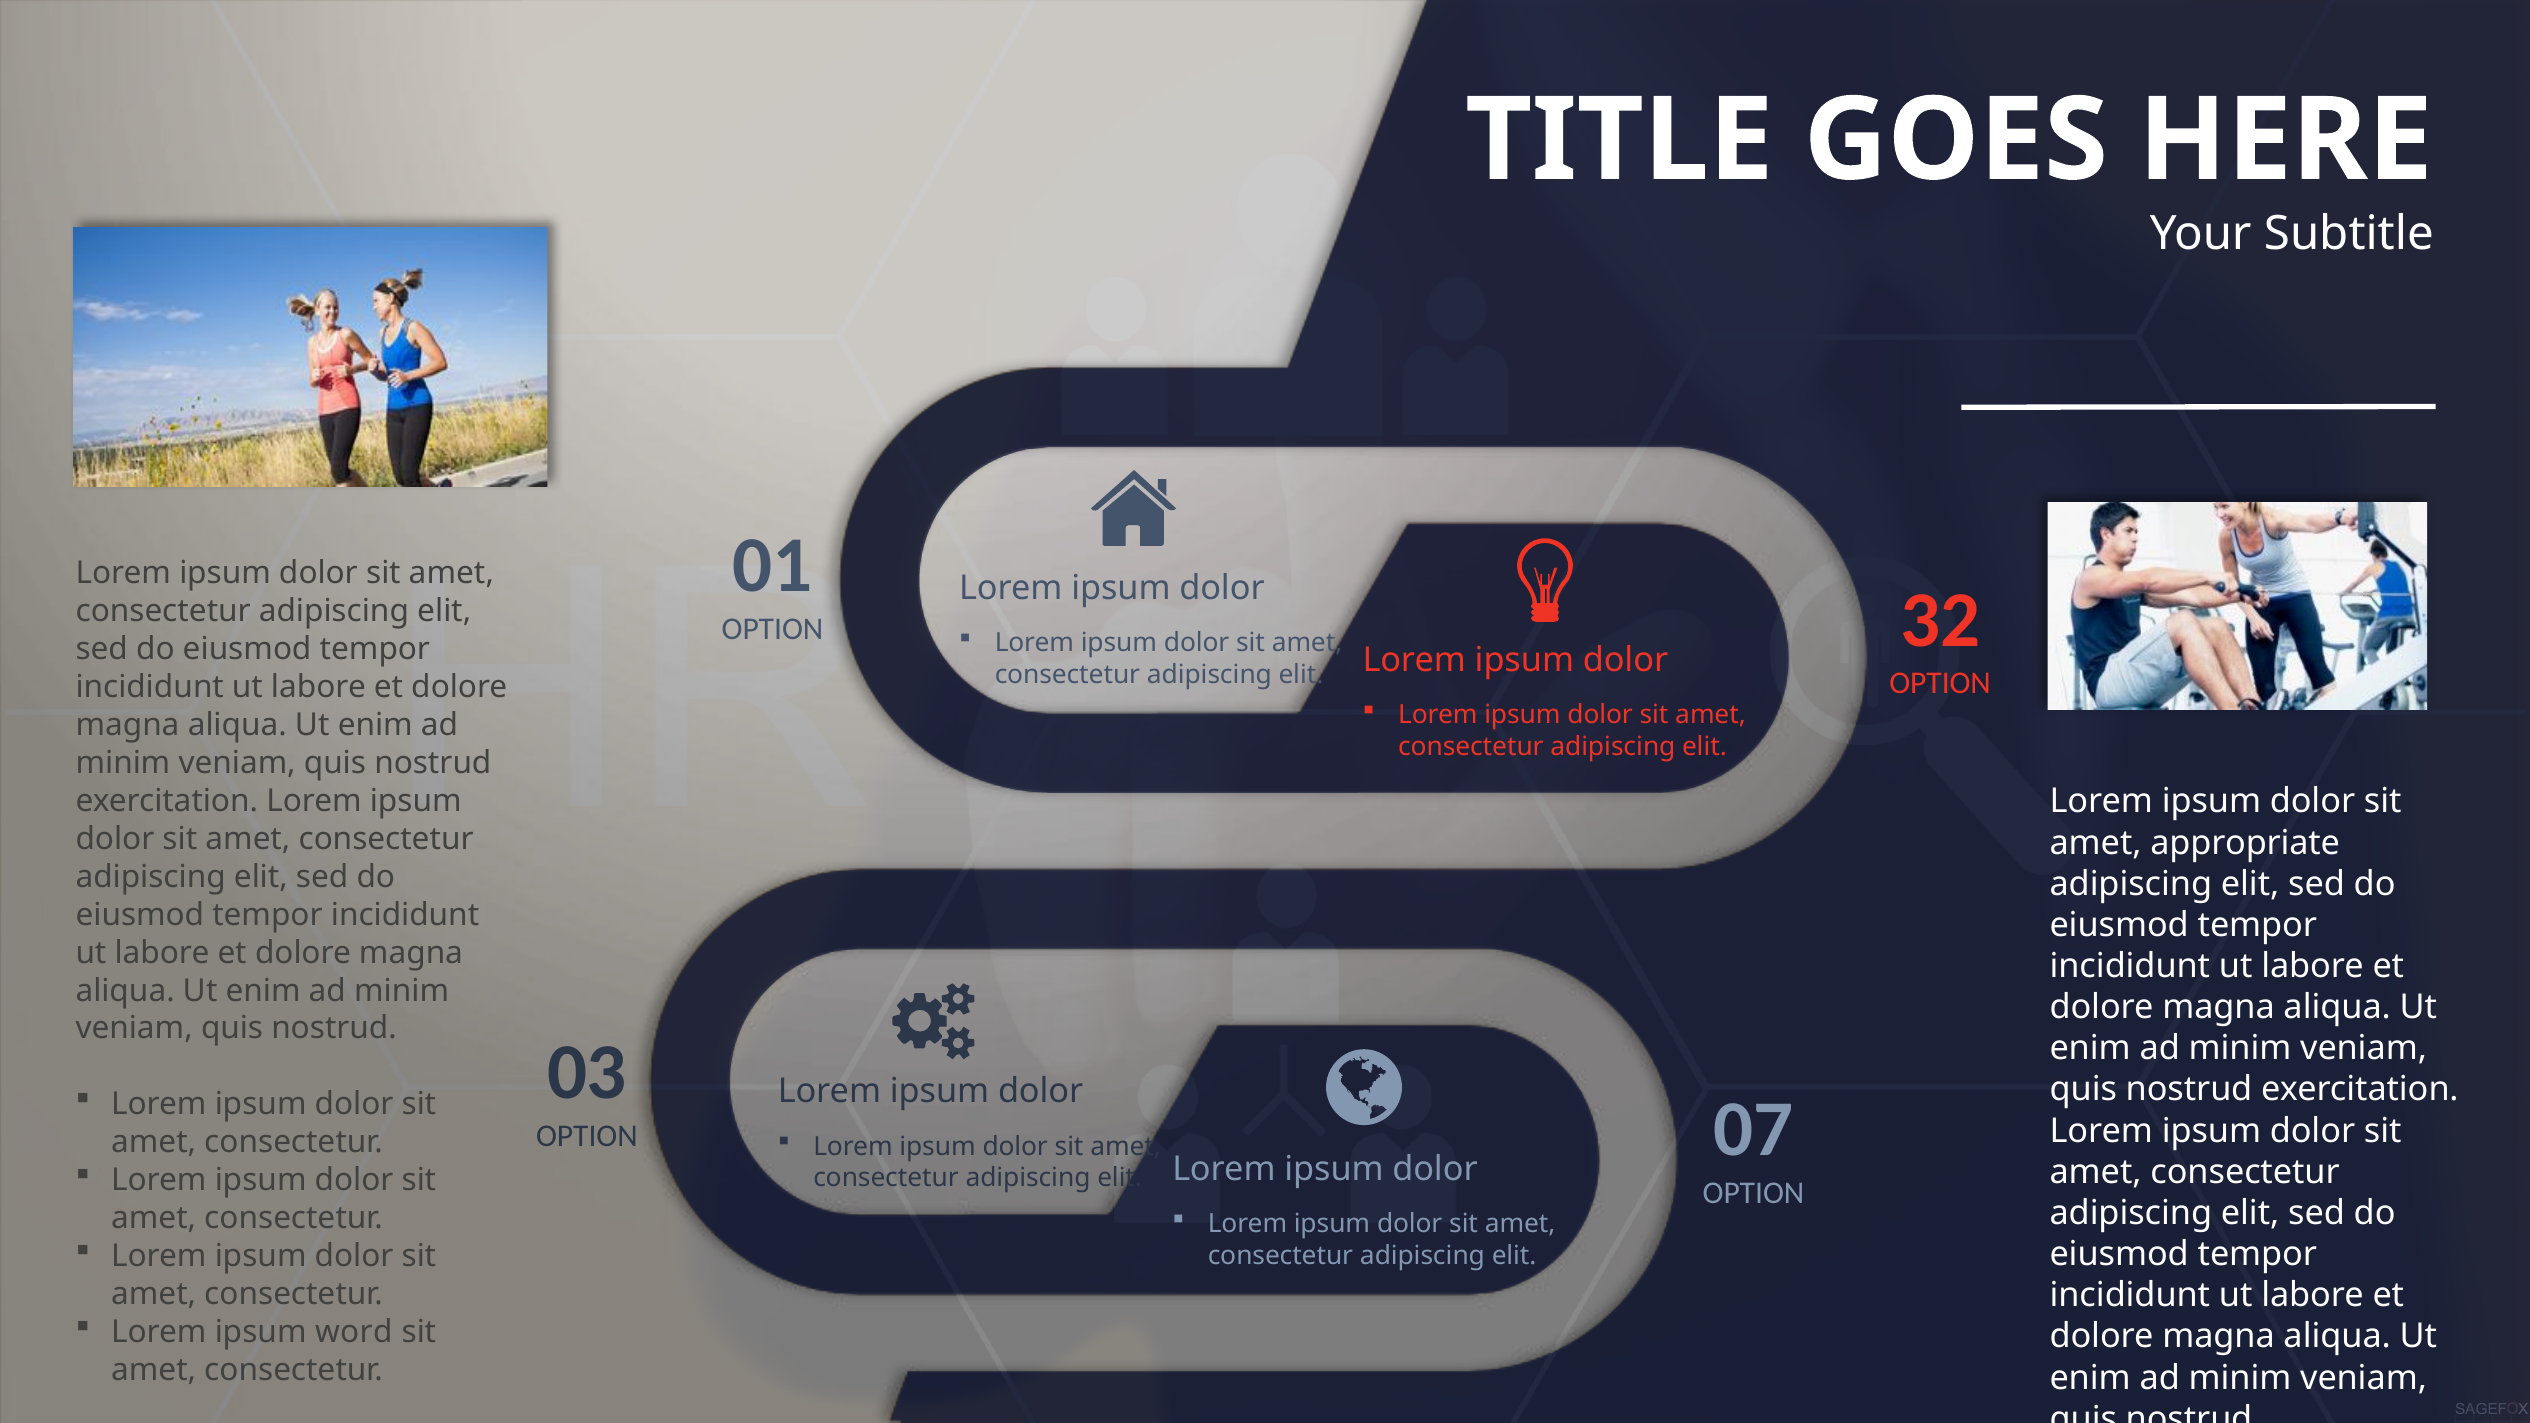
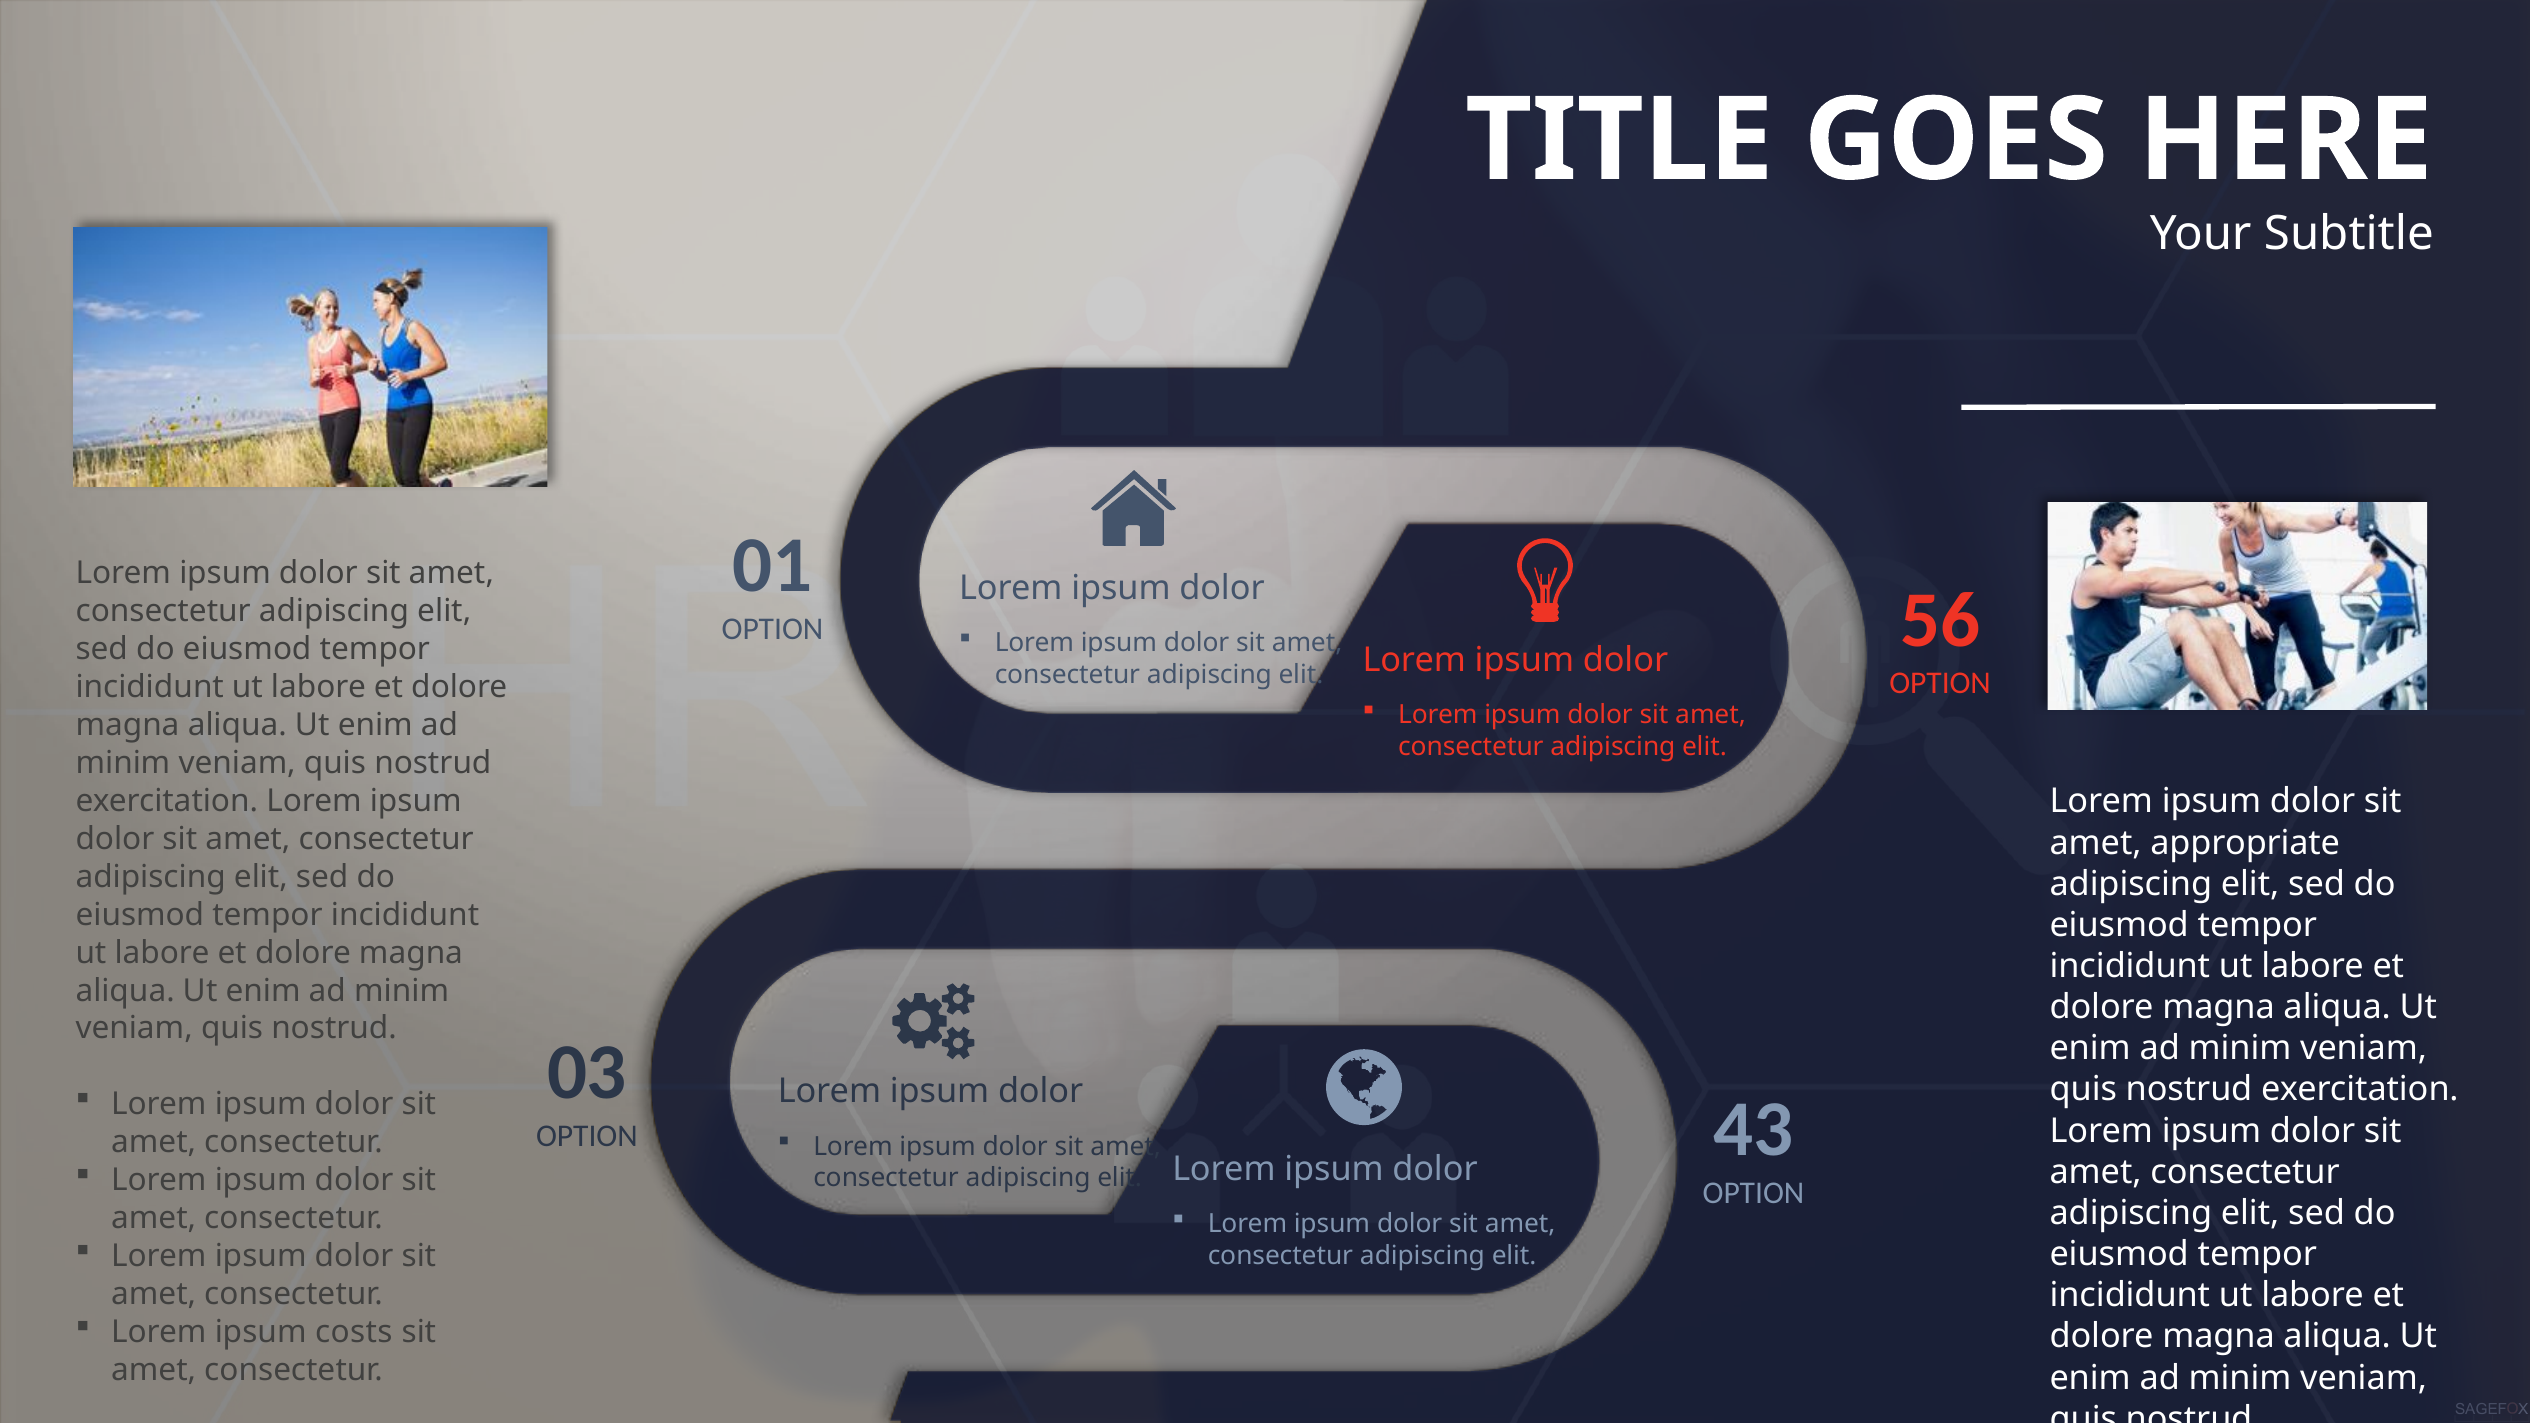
32: 32 -> 56 (1940, 620)
07: 07 -> 43 (1754, 1130)
word: word -> costs (354, 1332)
